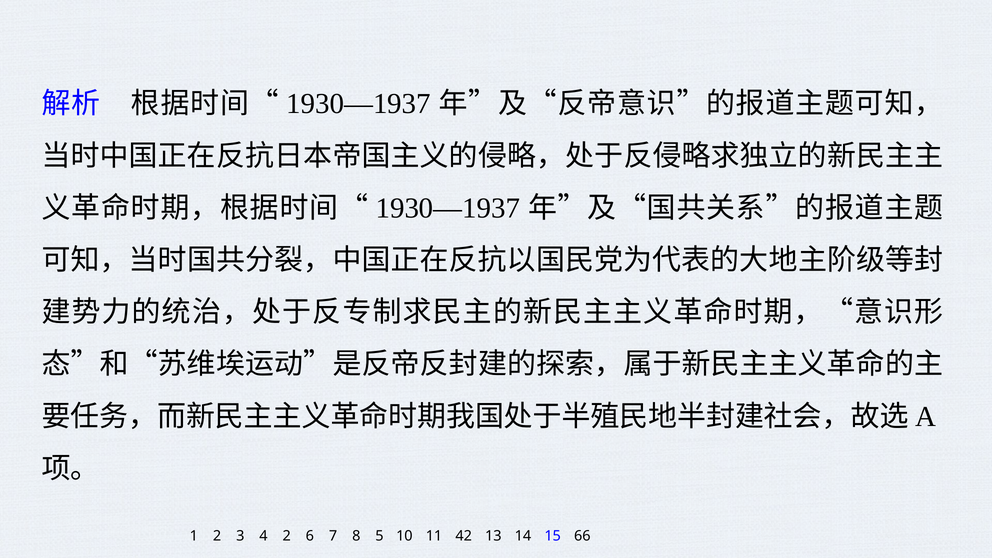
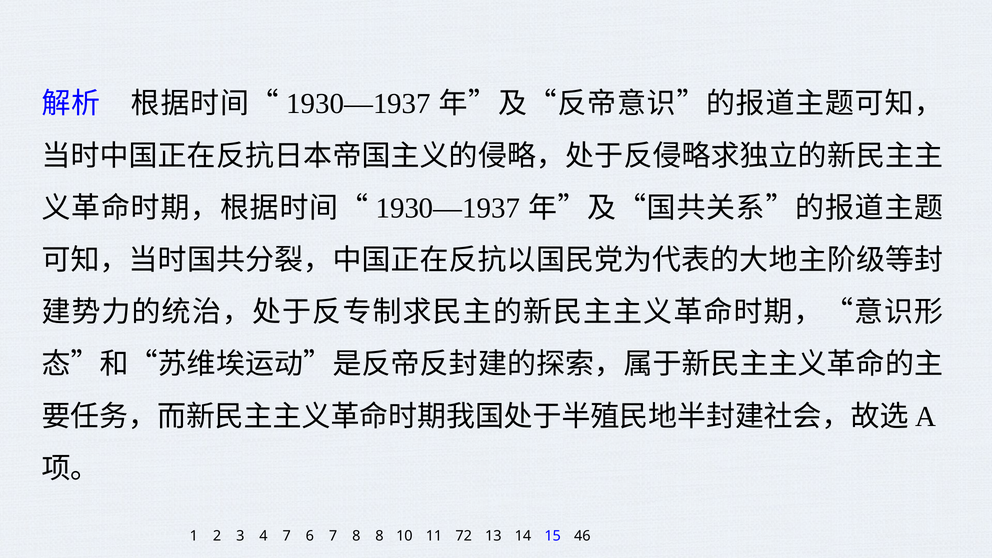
4 2: 2 -> 7 (287, 536)
8 5: 5 -> 8 (379, 536)
42: 42 -> 72 (464, 536)
66: 66 -> 46 (582, 536)
